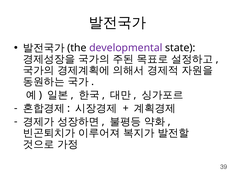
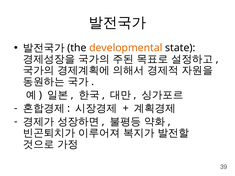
developmental colour: purple -> orange (126, 48)
